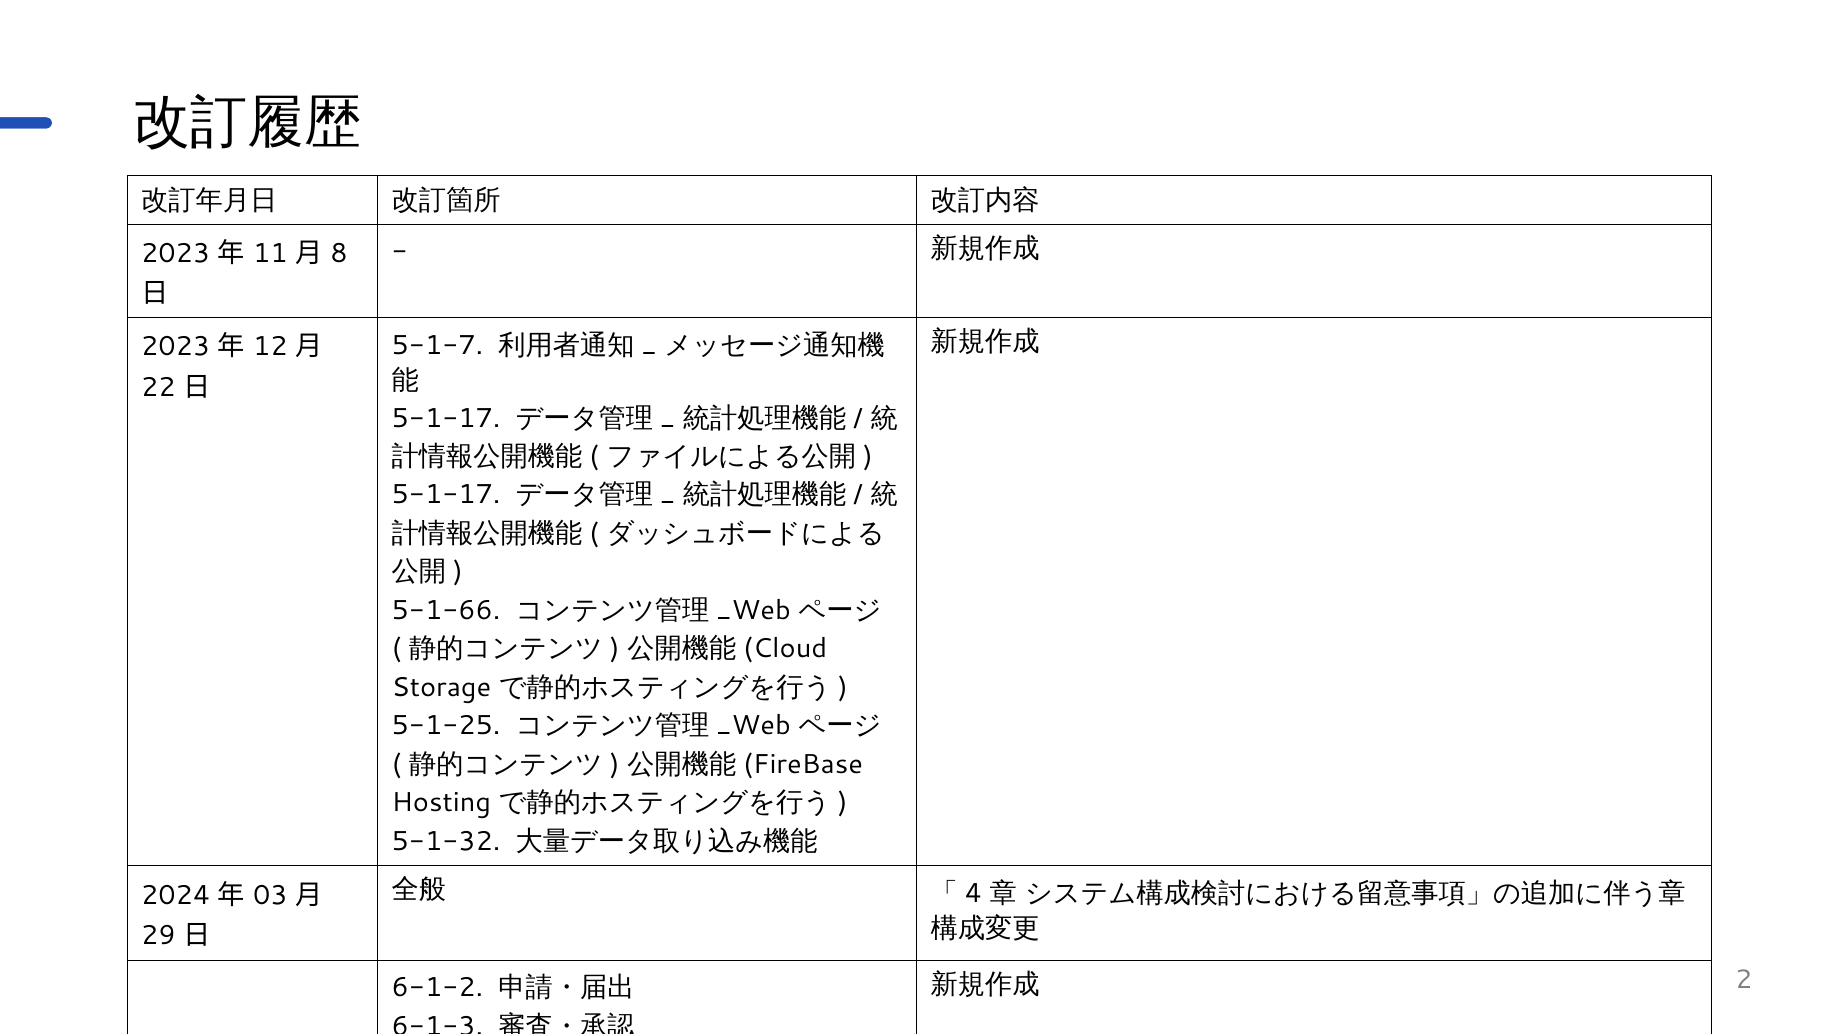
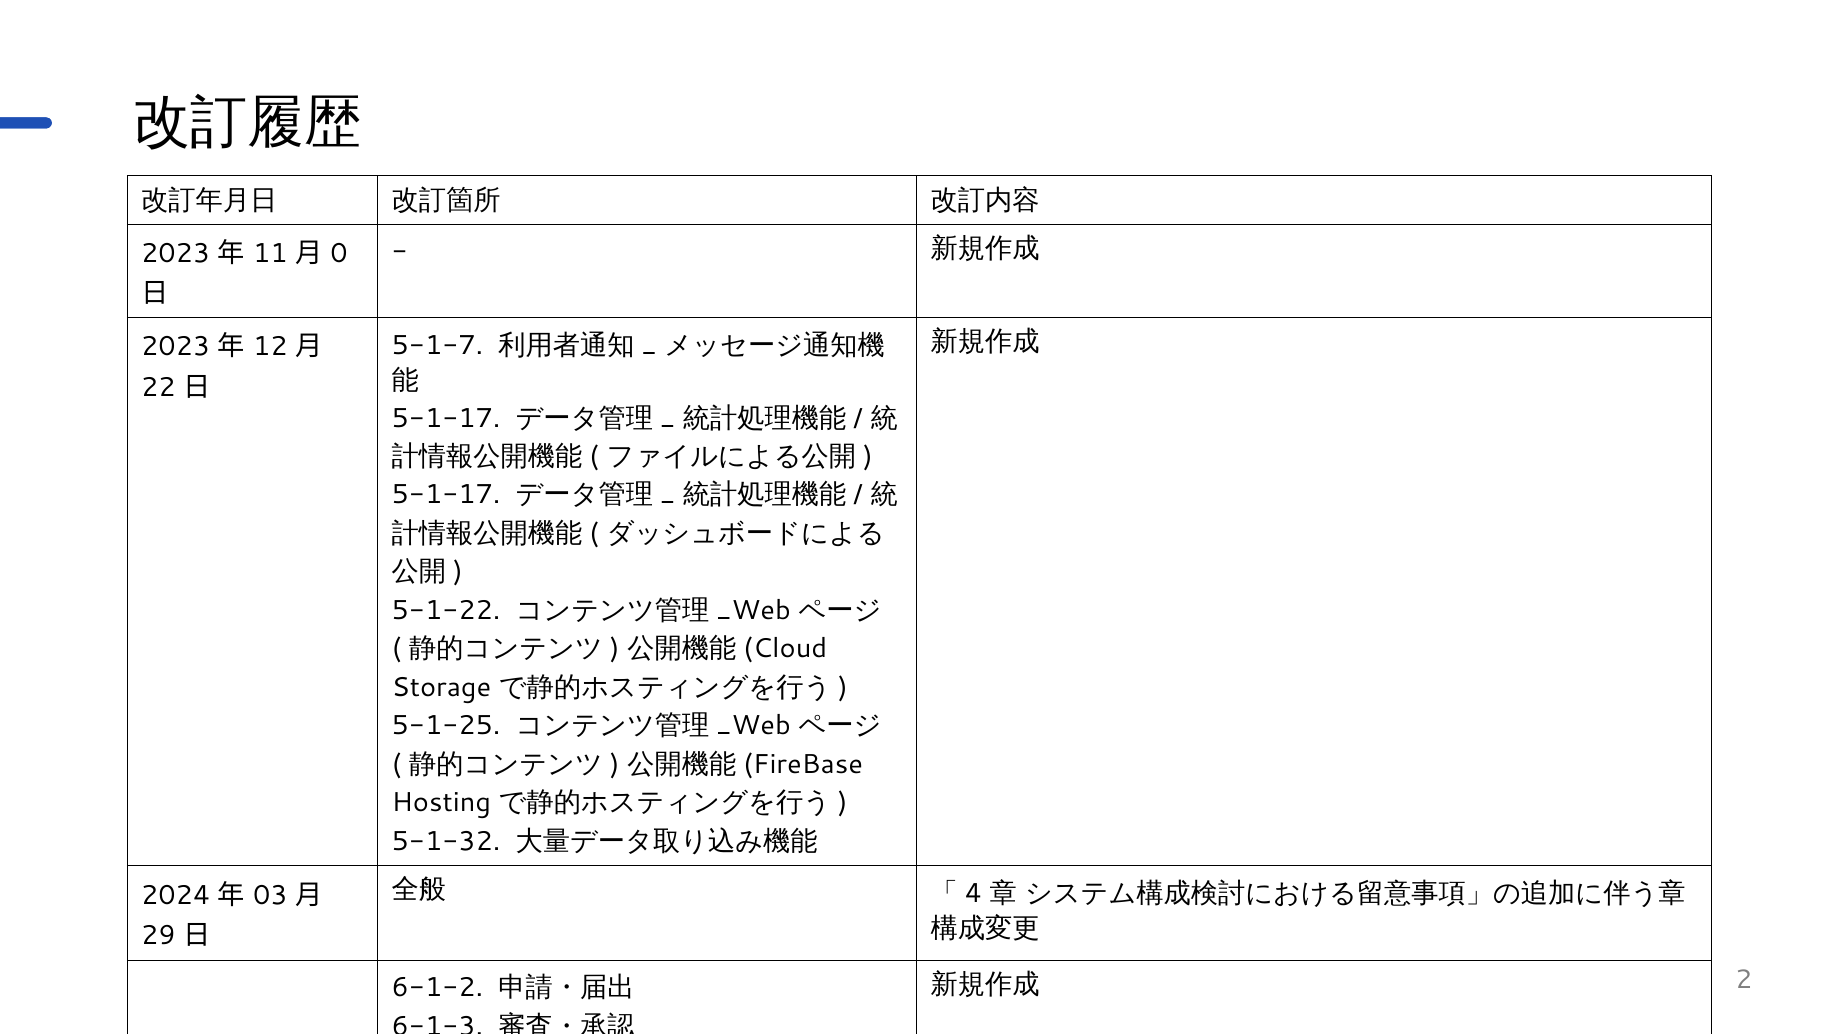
8: 8 -> 0 (339, 254)
5-1-66: 5-1-66 -> 5-1-22 (446, 610)
